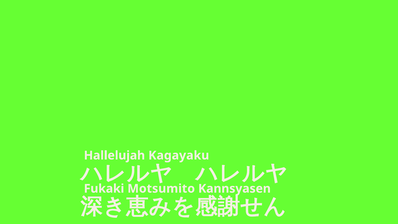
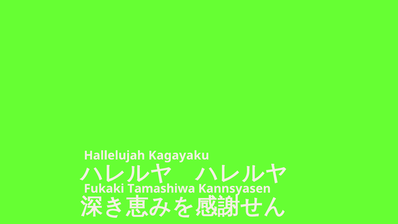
Motsumito: Motsumito -> Tamashiwa (161, 189)
